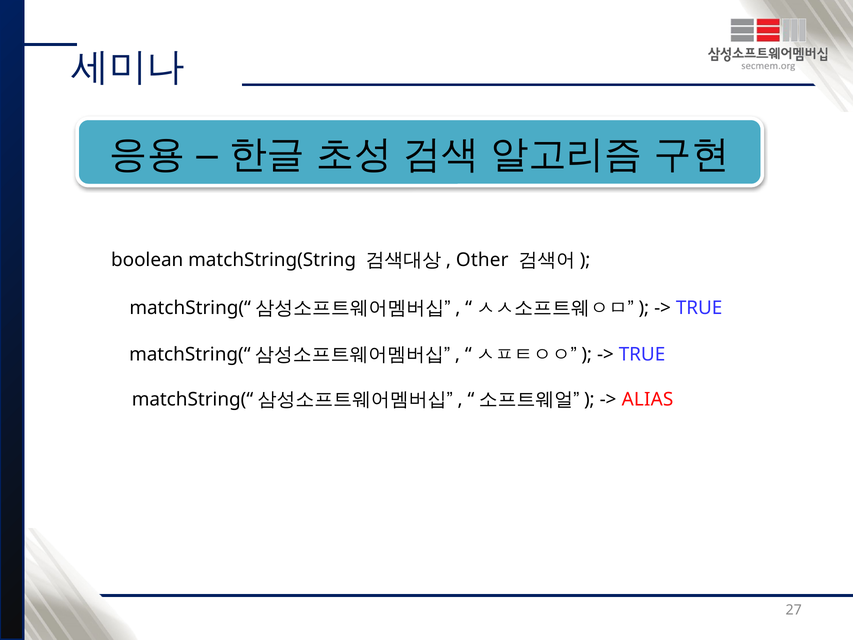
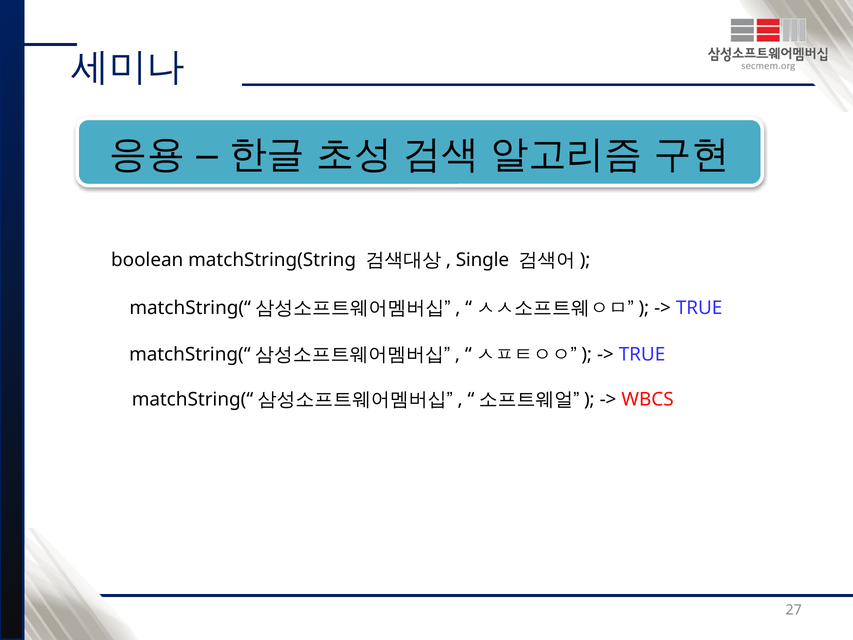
Other: Other -> Single (482, 260)
ALIAS: ALIAS -> WBCS (648, 399)
